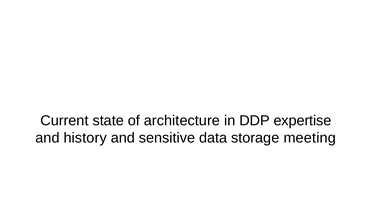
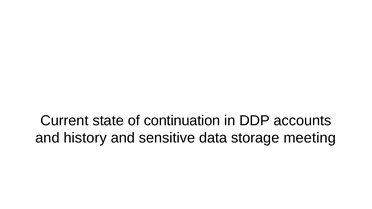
architecture: architecture -> continuation (182, 121)
expertise: expertise -> accounts (302, 121)
